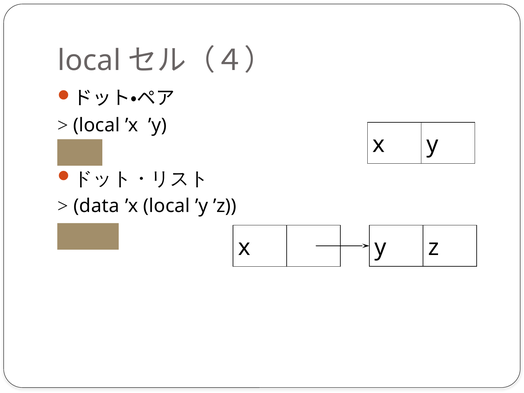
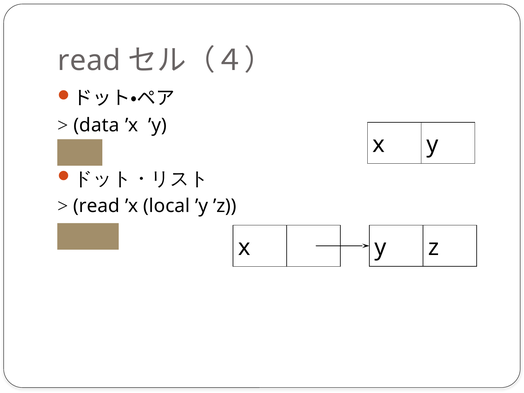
local: local -> read (89, 61)
local: local -> data (96, 125)
data: data -> read (97, 206)
